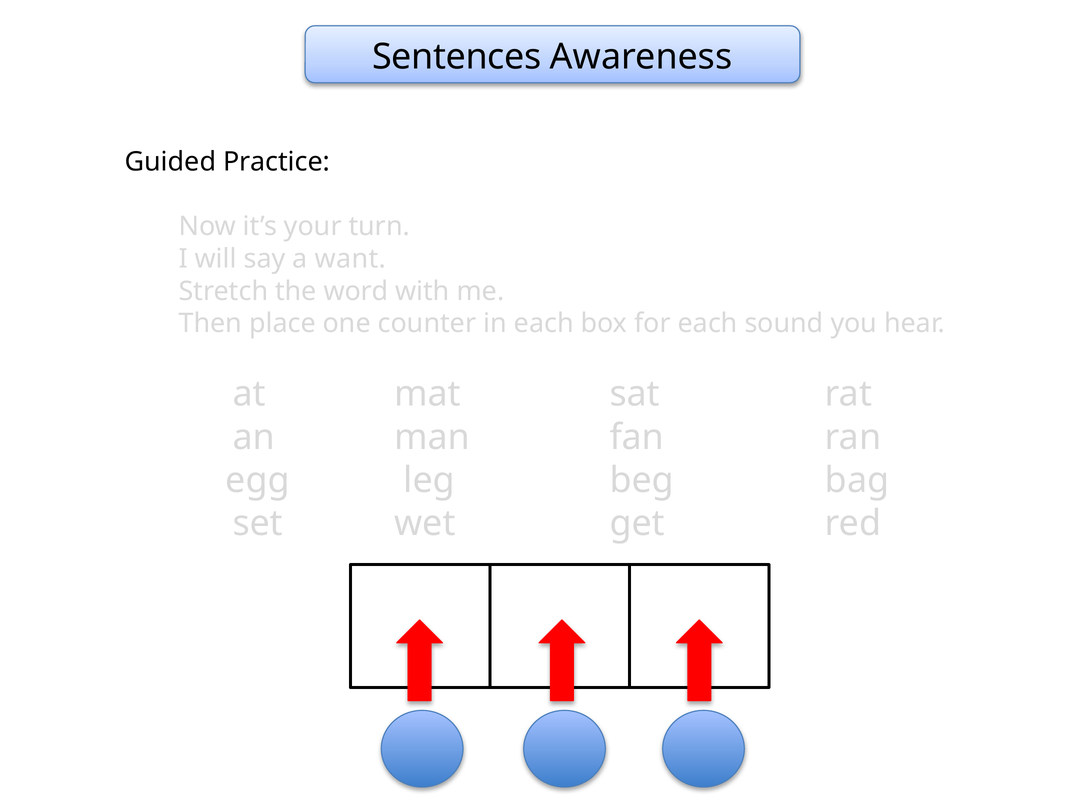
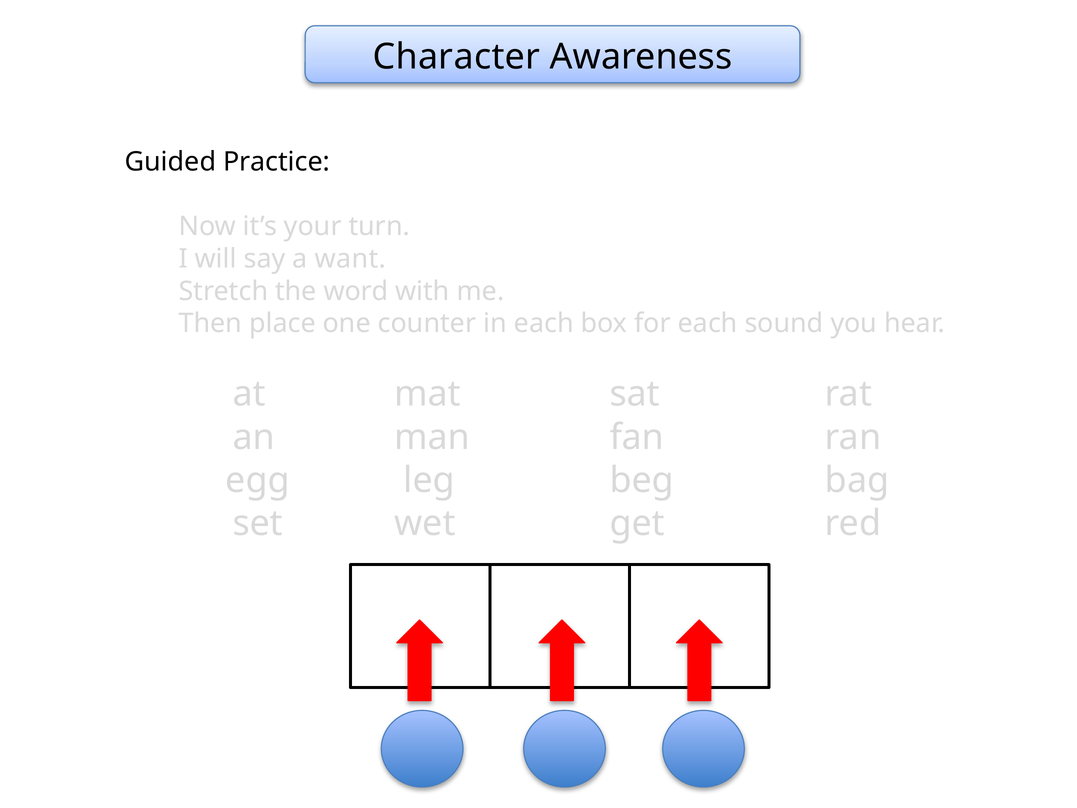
Sentences: Sentences -> Character (456, 57)
